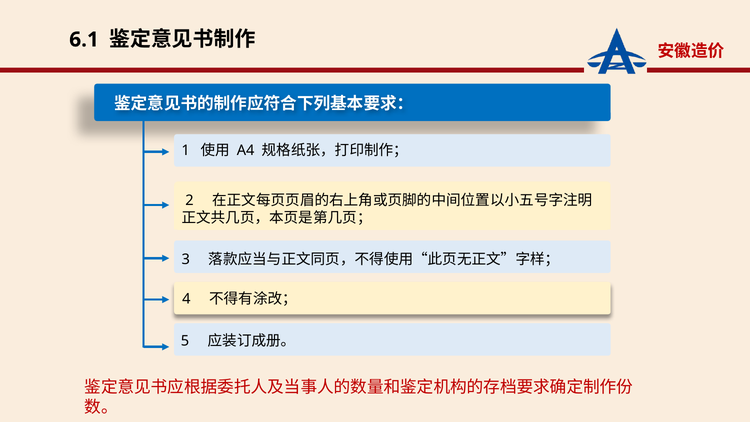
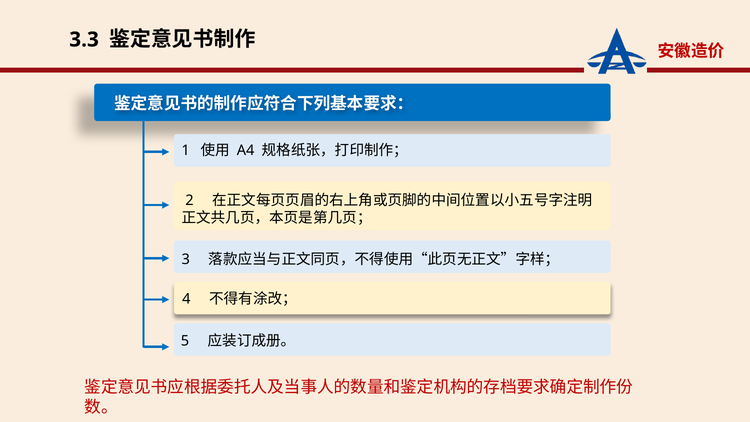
6.1: 6.1 -> 3.3 (84, 40)
